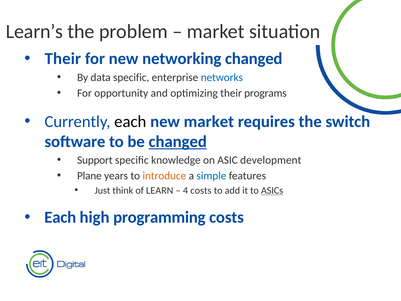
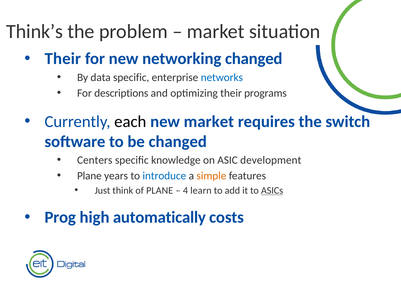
Learn’s: Learn’s -> Think’s (34, 31)
opportunity: opportunity -> descriptions (121, 93)
changed underline: present -> none (178, 142)
Support: Support -> Centers (95, 160)
introduce colour: orange -> blue (164, 176)
simple colour: blue -> orange (211, 176)
of LEARN: LEARN -> PLANE (160, 190)
4 costs: costs -> learn (201, 190)
Each: Each -> Prog (60, 217)
programming: programming -> automatically (159, 217)
